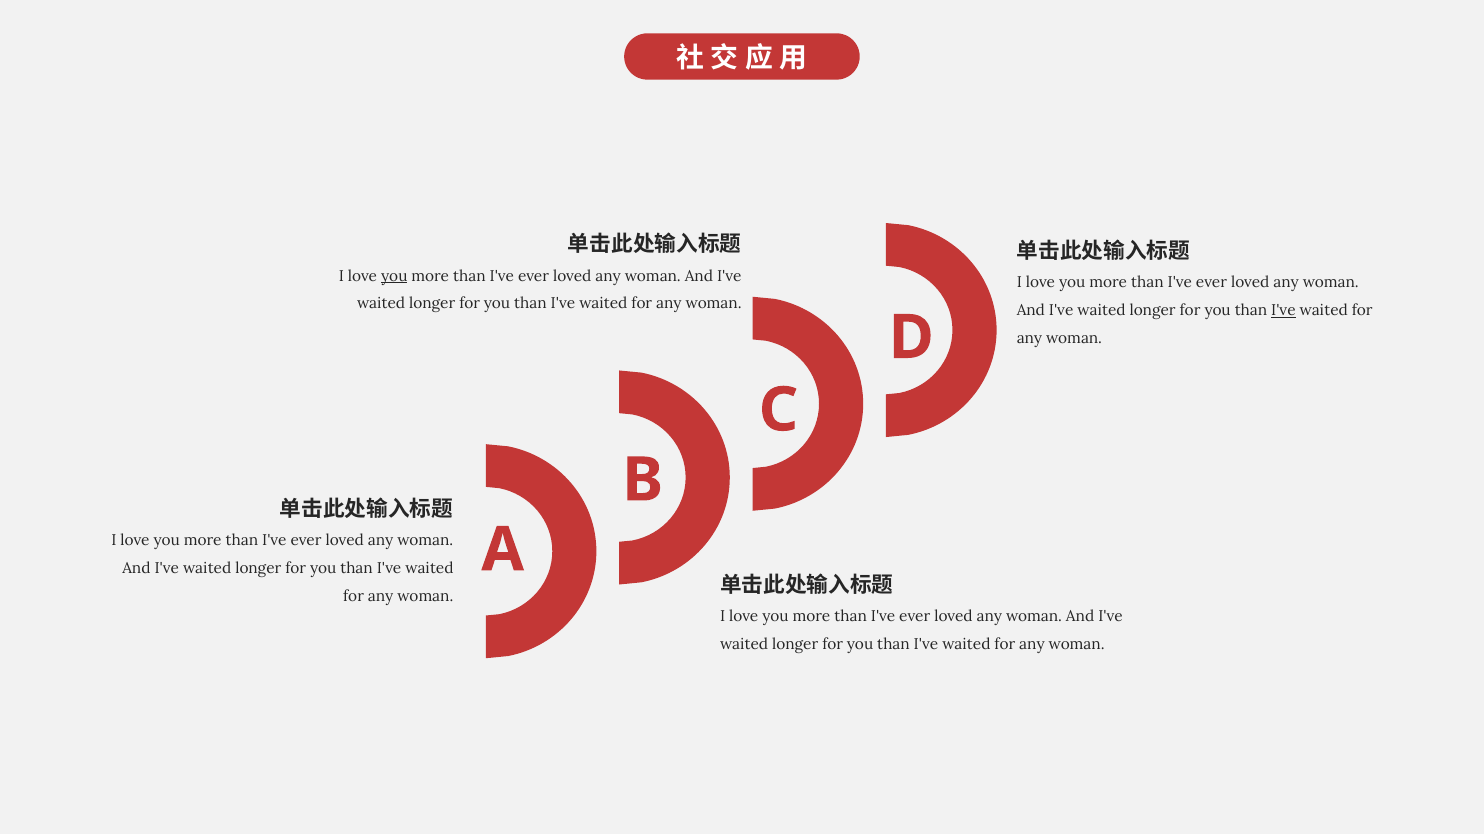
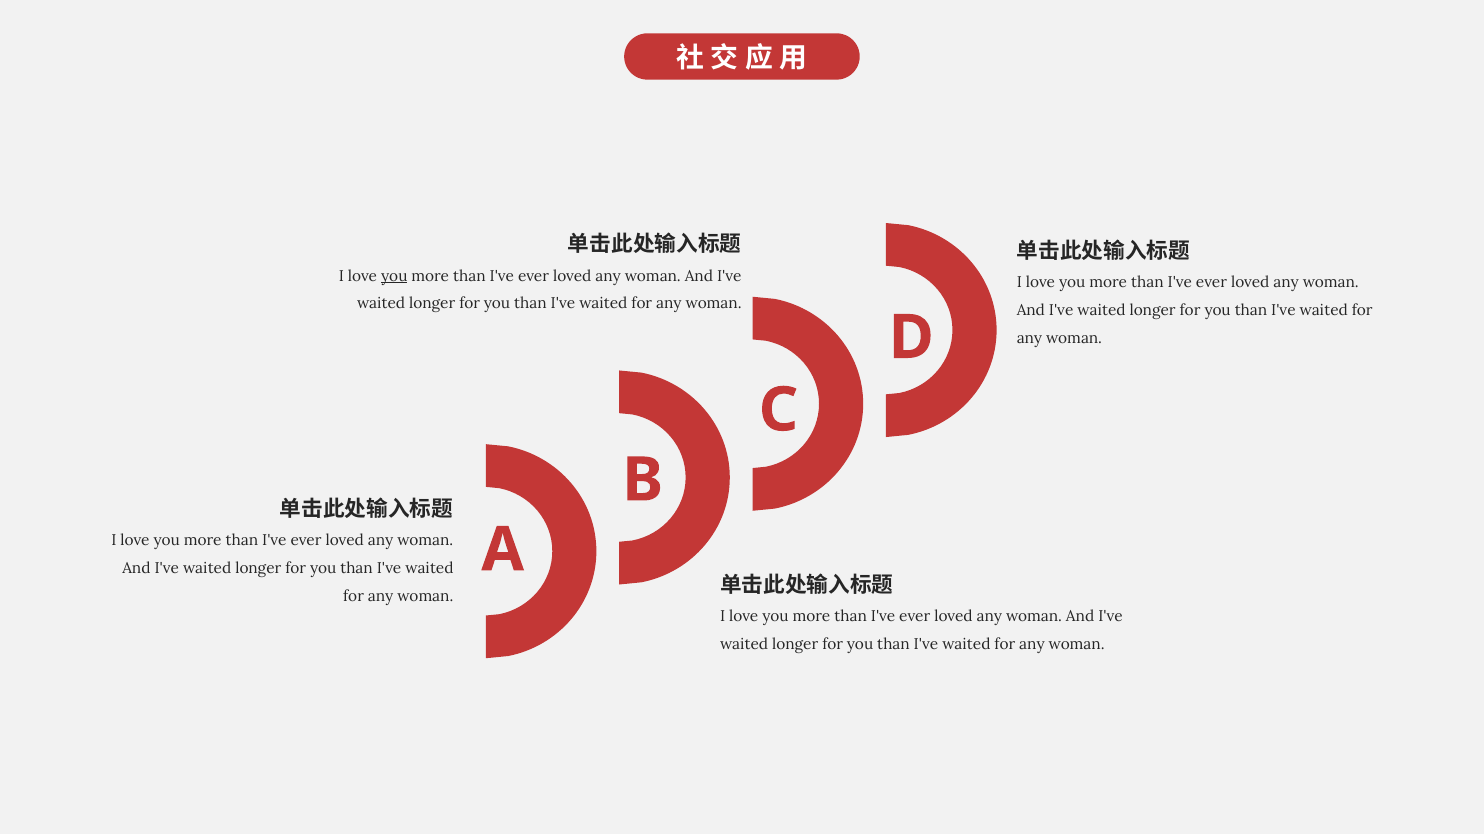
I've underline: present -> none (1283, 311)
